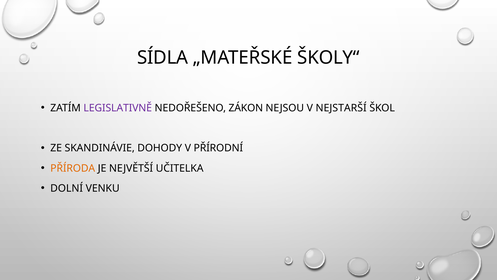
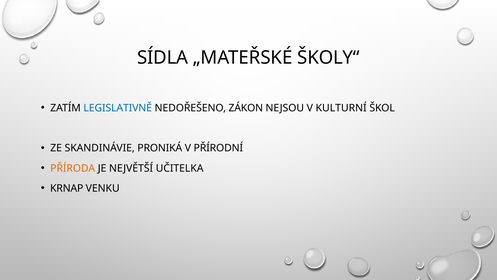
LEGISLATIVNĚ colour: purple -> blue (118, 108)
NEJSTARŠÍ: NEJSTARŠÍ -> KULTURNÍ (341, 108)
DOHODY: DOHODY -> PRONIKÁ (160, 148)
DOLNÍ: DOLNÍ -> KRNAP (67, 188)
